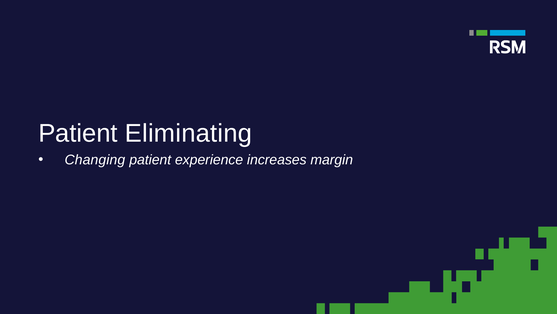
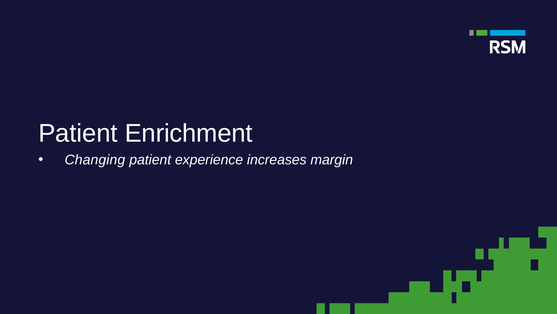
Eliminating: Eliminating -> Enrichment (189, 133)
